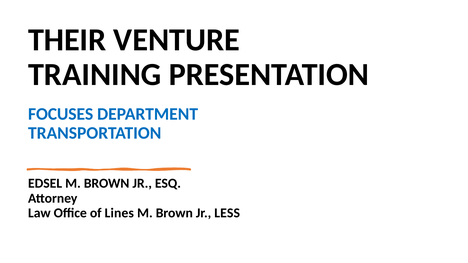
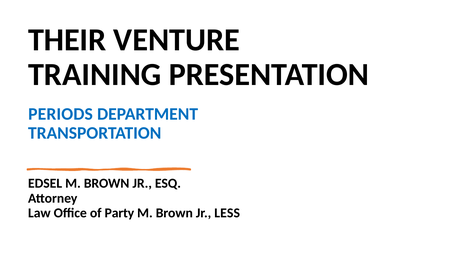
FOCUSES: FOCUSES -> PERIODS (61, 114)
Lines: Lines -> Party (119, 213)
